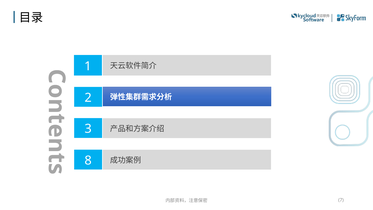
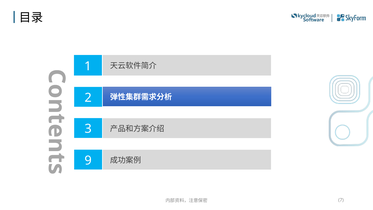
8: 8 -> 9 (88, 160)
